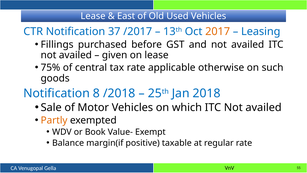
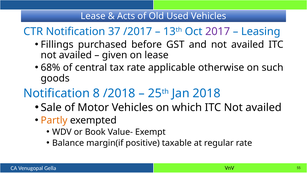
East: East -> Acts (126, 16)
2017 colour: orange -> purple (218, 32)
75%: 75% -> 68% (50, 67)
